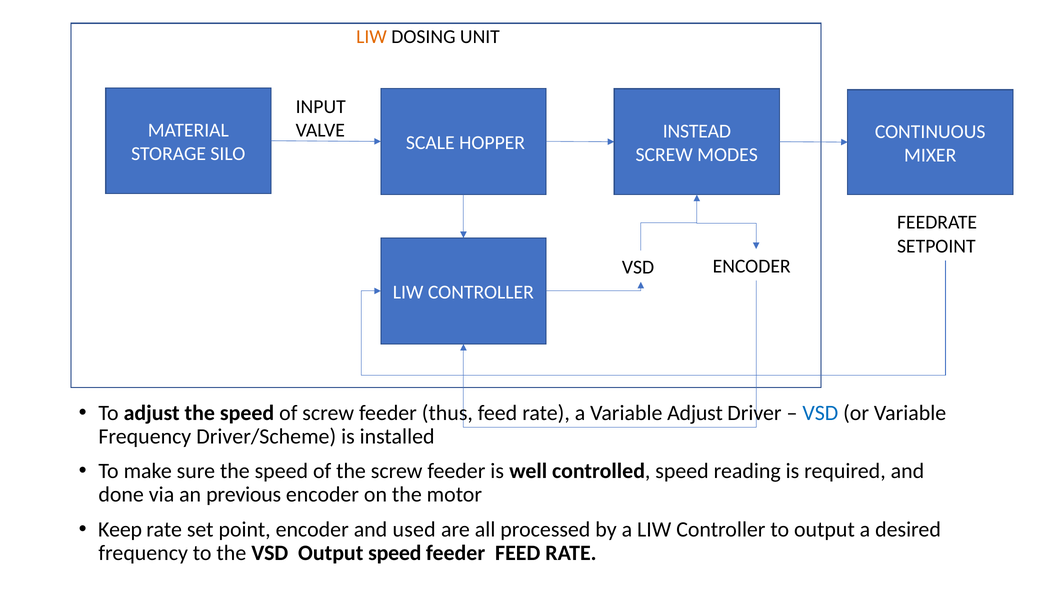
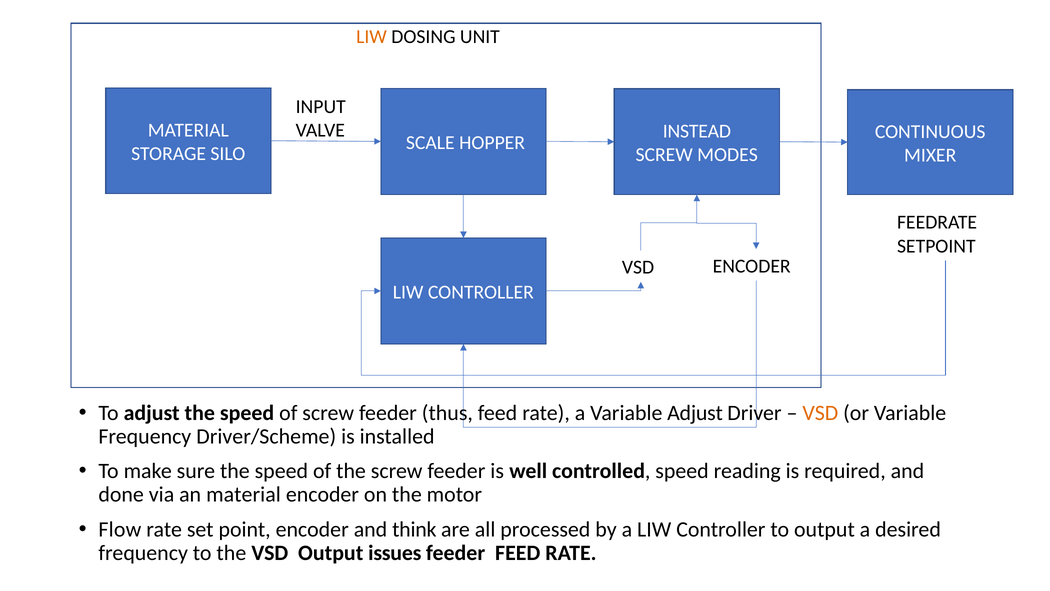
VSD colour: blue -> orange (820, 413)
an previous: previous -> material (244, 494)
Keep: Keep -> Flow (120, 529)
used: used -> think (414, 529)
Output speed: speed -> issues (395, 553)
